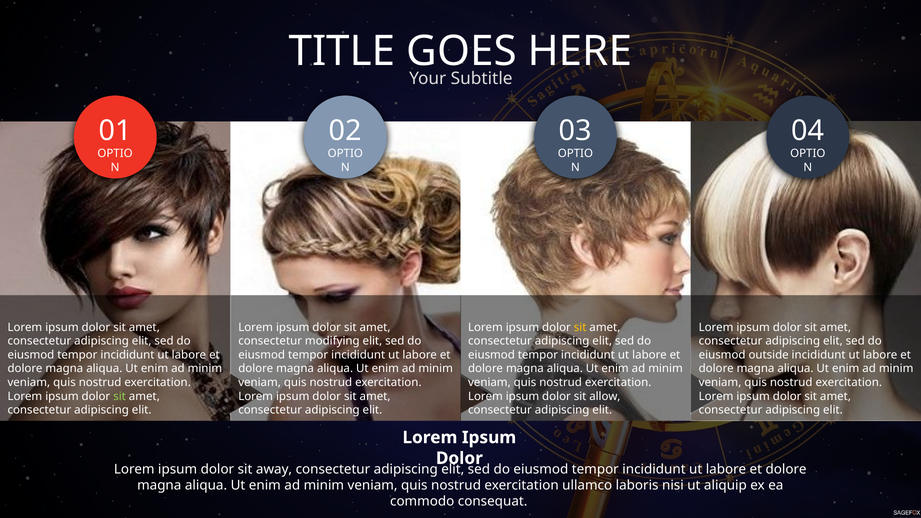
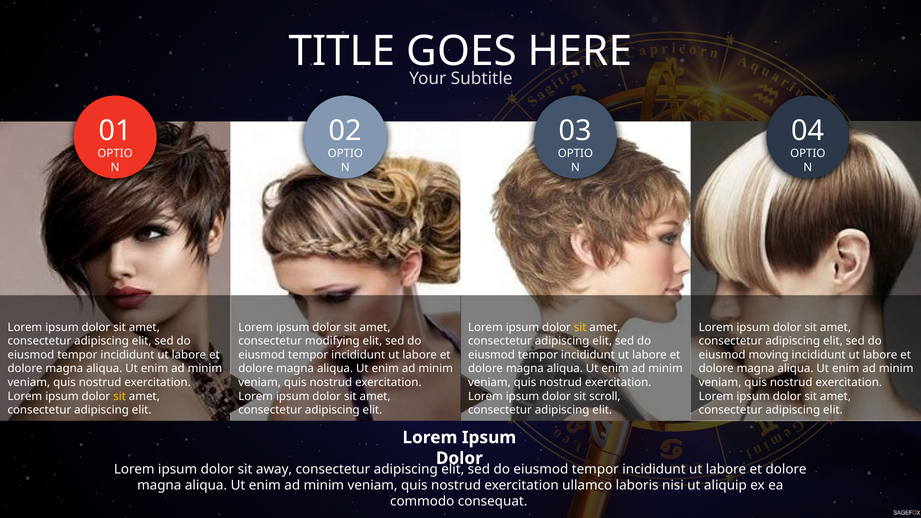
outside: outside -> moving (769, 355)
sit colour: light green -> yellow (120, 396)
allow: allow -> scroll (605, 396)
